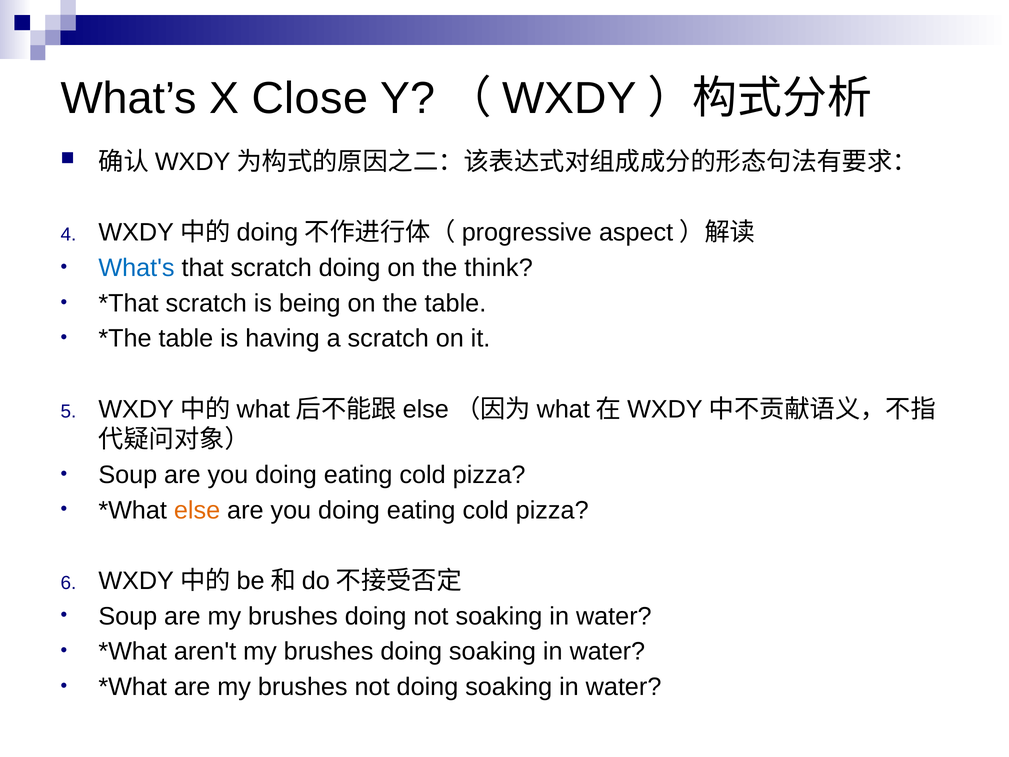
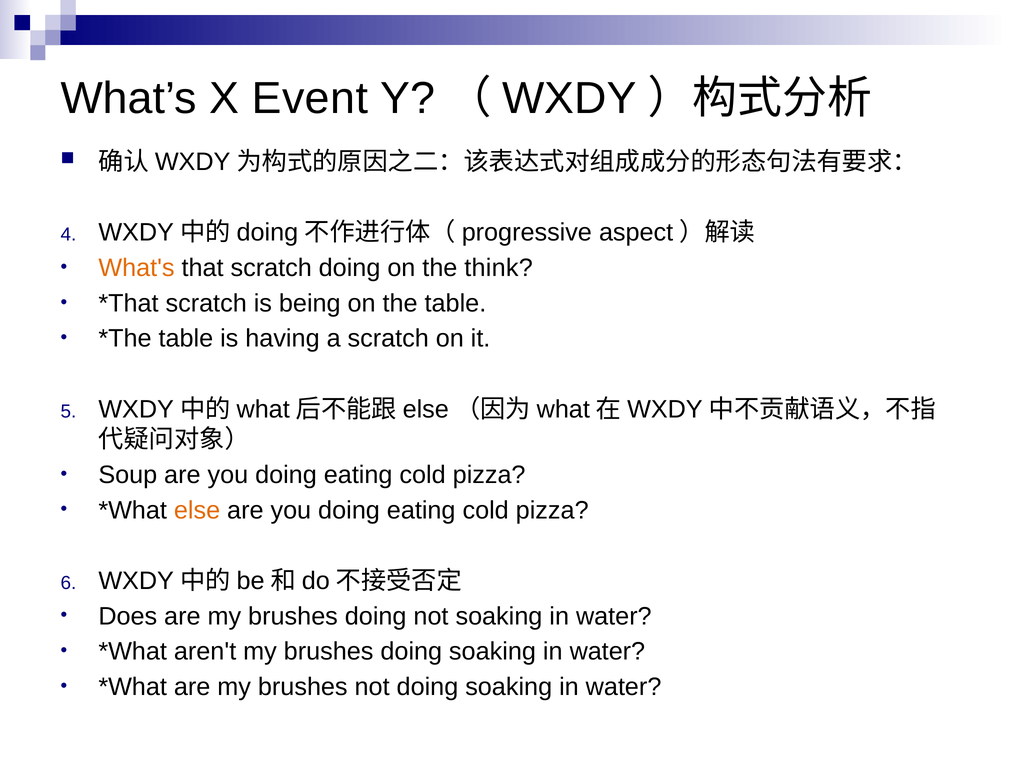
Close: Close -> Event (310, 98)
What's colour: blue -> orange (136, 268)
Soup: Soup -> Does (128, 616)
